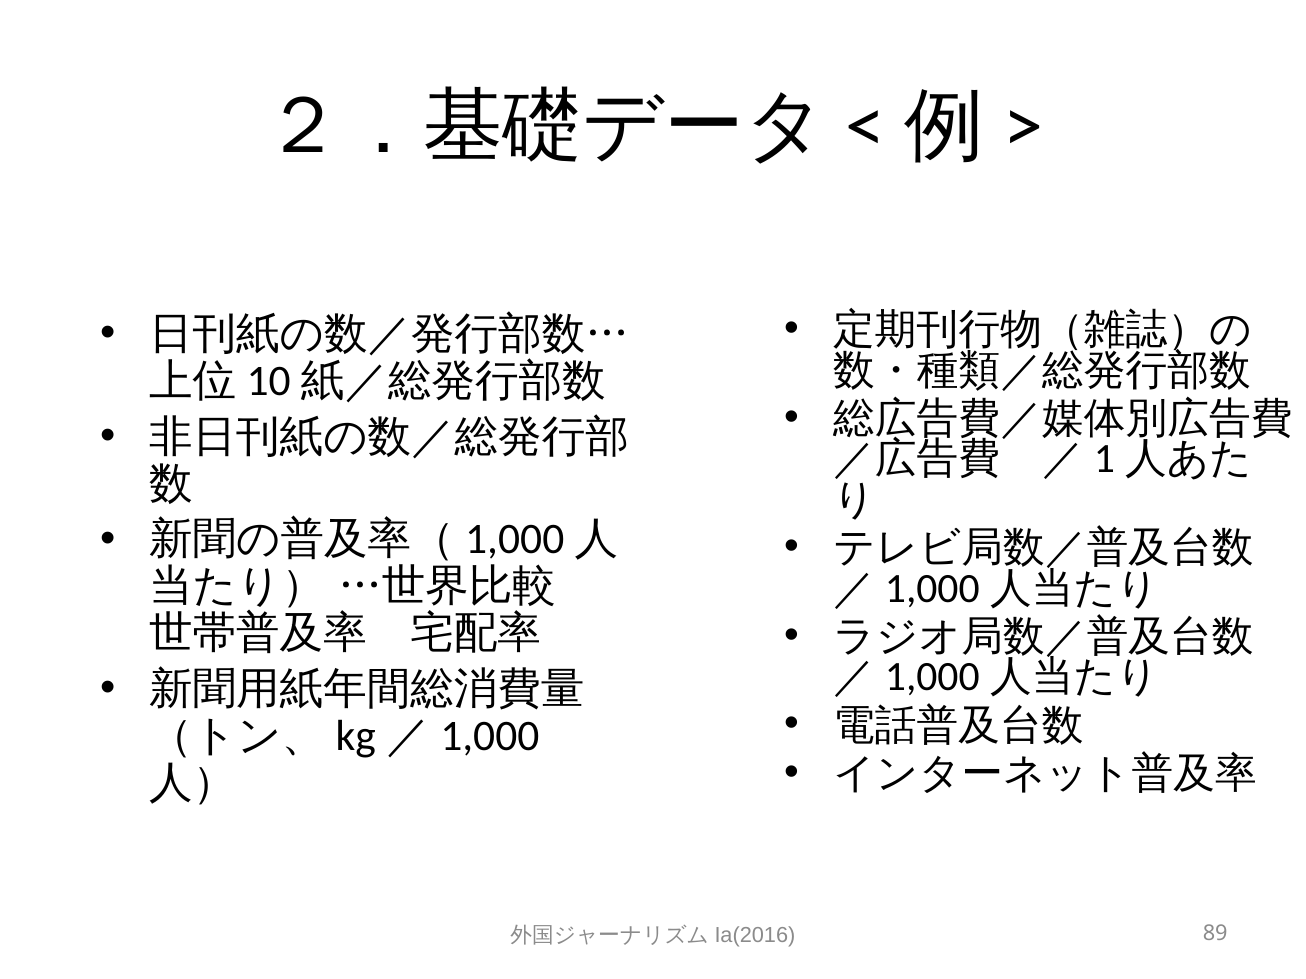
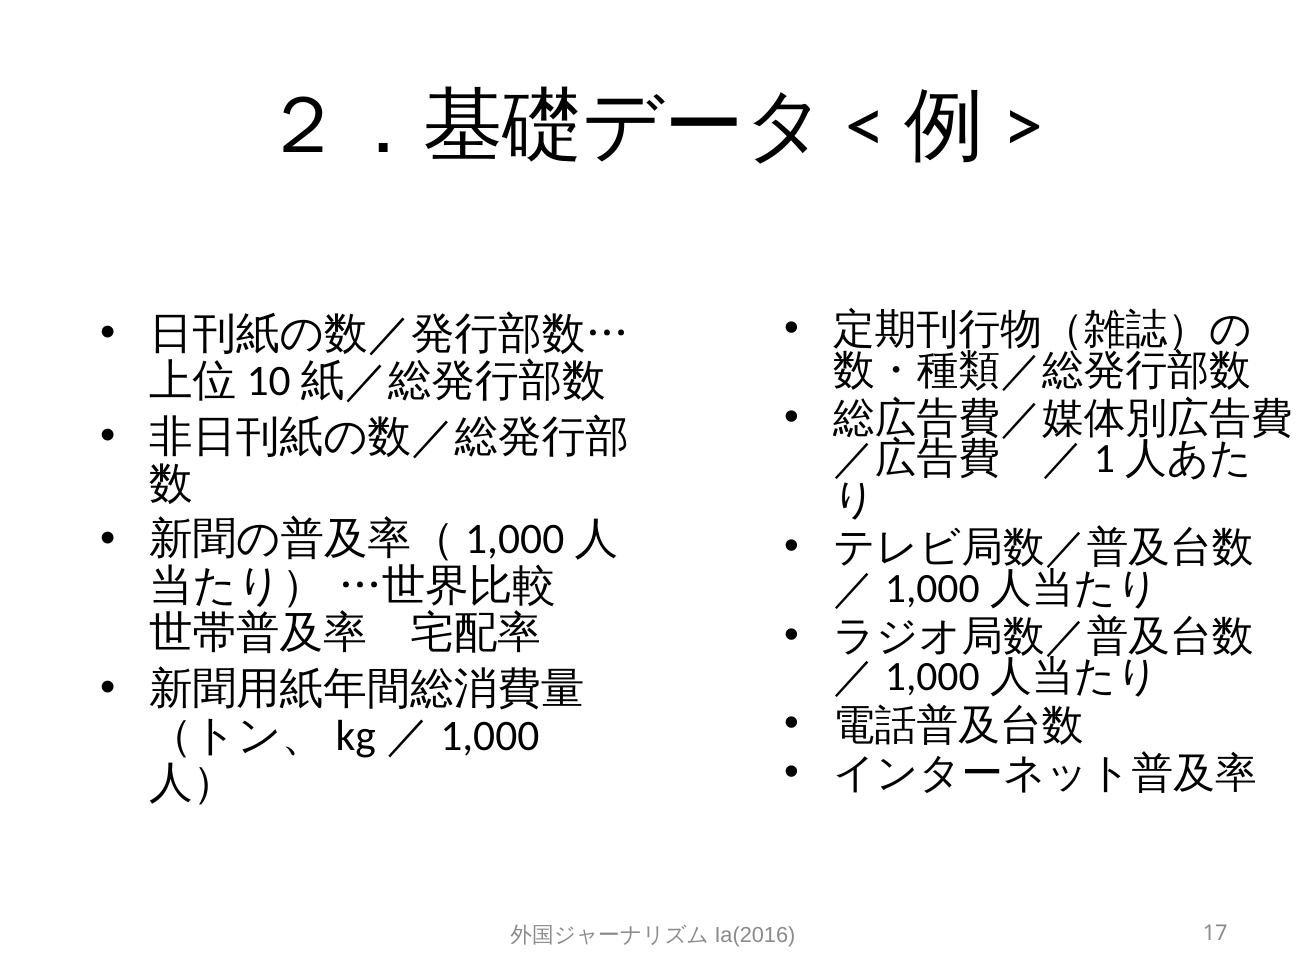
89: 89 -> 17 (1215, 934)
